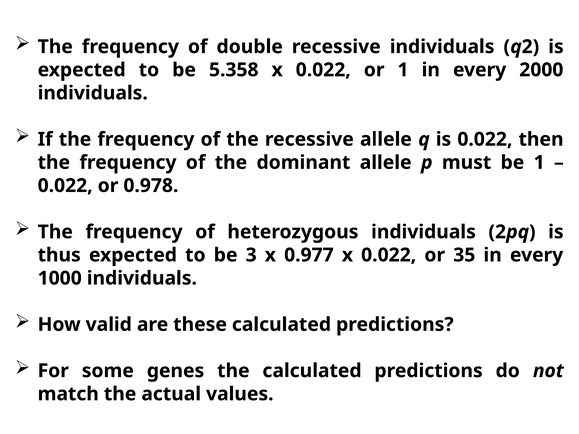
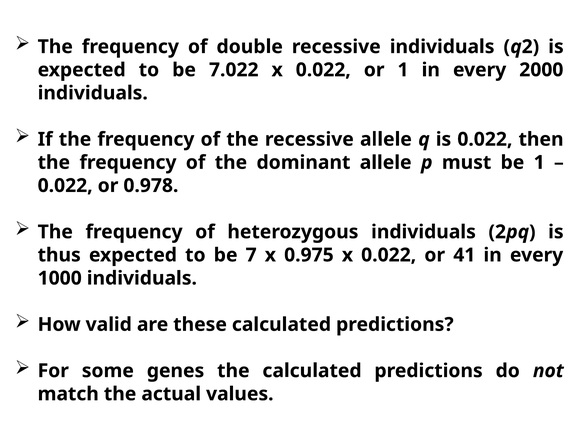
5.358: 5.358 -> 7.022 (234, 70)
3: 3 -> 7 (251, 255)
0.977: 0.977 -> 0.975 (309, 255)
35: 35 -> 41 (464, 255)
